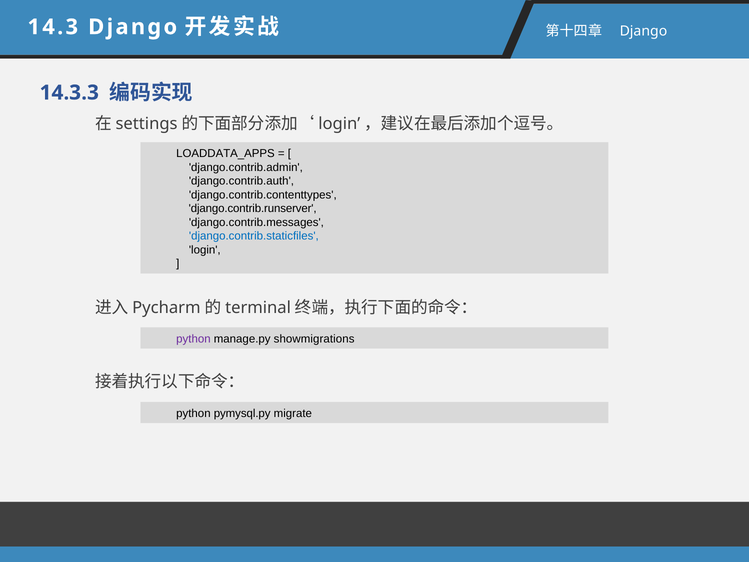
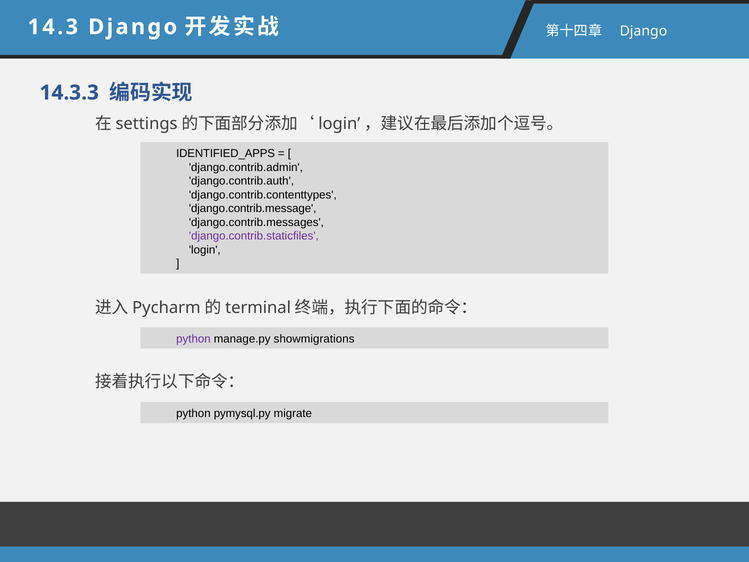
LOADDATA_APPS: LOADDATA_APPS -> IDENTIFIED_APPS (226, 154)
django.contrib.runserver: django.contrib.runserver -> django.contrib.message (253, 209)
django.contrib.staticfiles colour: blue -> purple (254, 236)
